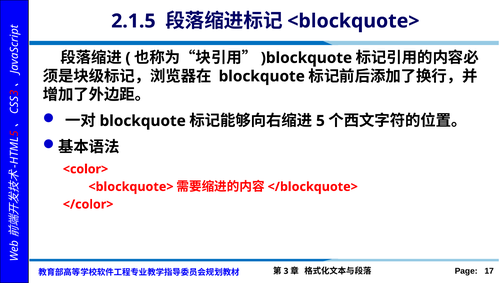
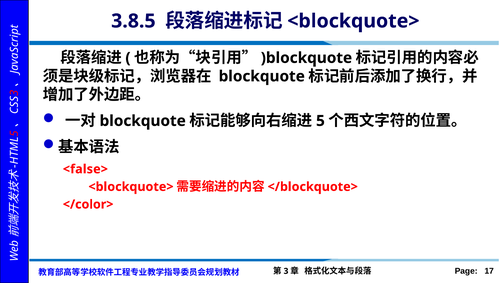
2.1.5: 2.1.5 -> 3.8.5 (133, 21)
<color>: <color> -> <false> (85, 169)
